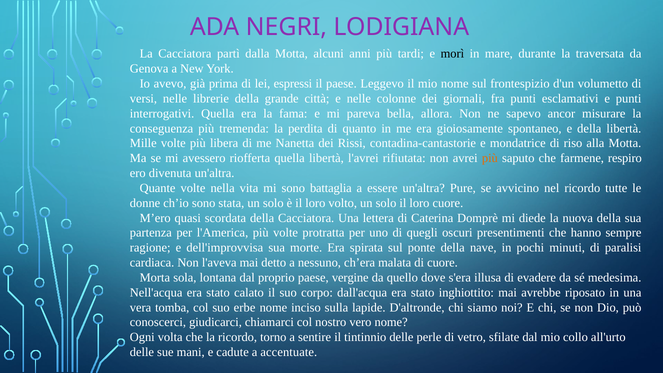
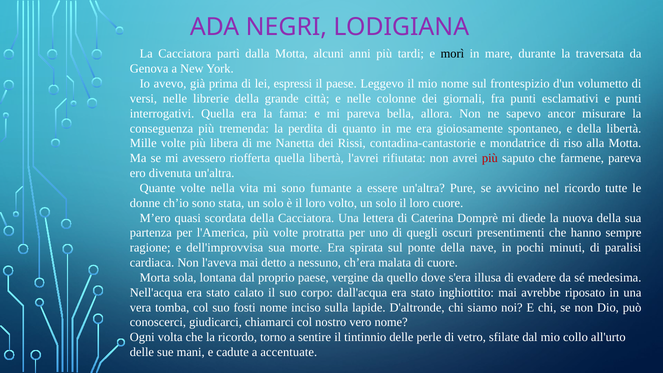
più colour: orange -> red (490, 158)
farmene respiro: respiro -> pareva (625, 158)
battaglia: battaglia -> fumante (331, 188)
erbe: erbe -> fosti (245, 307)
